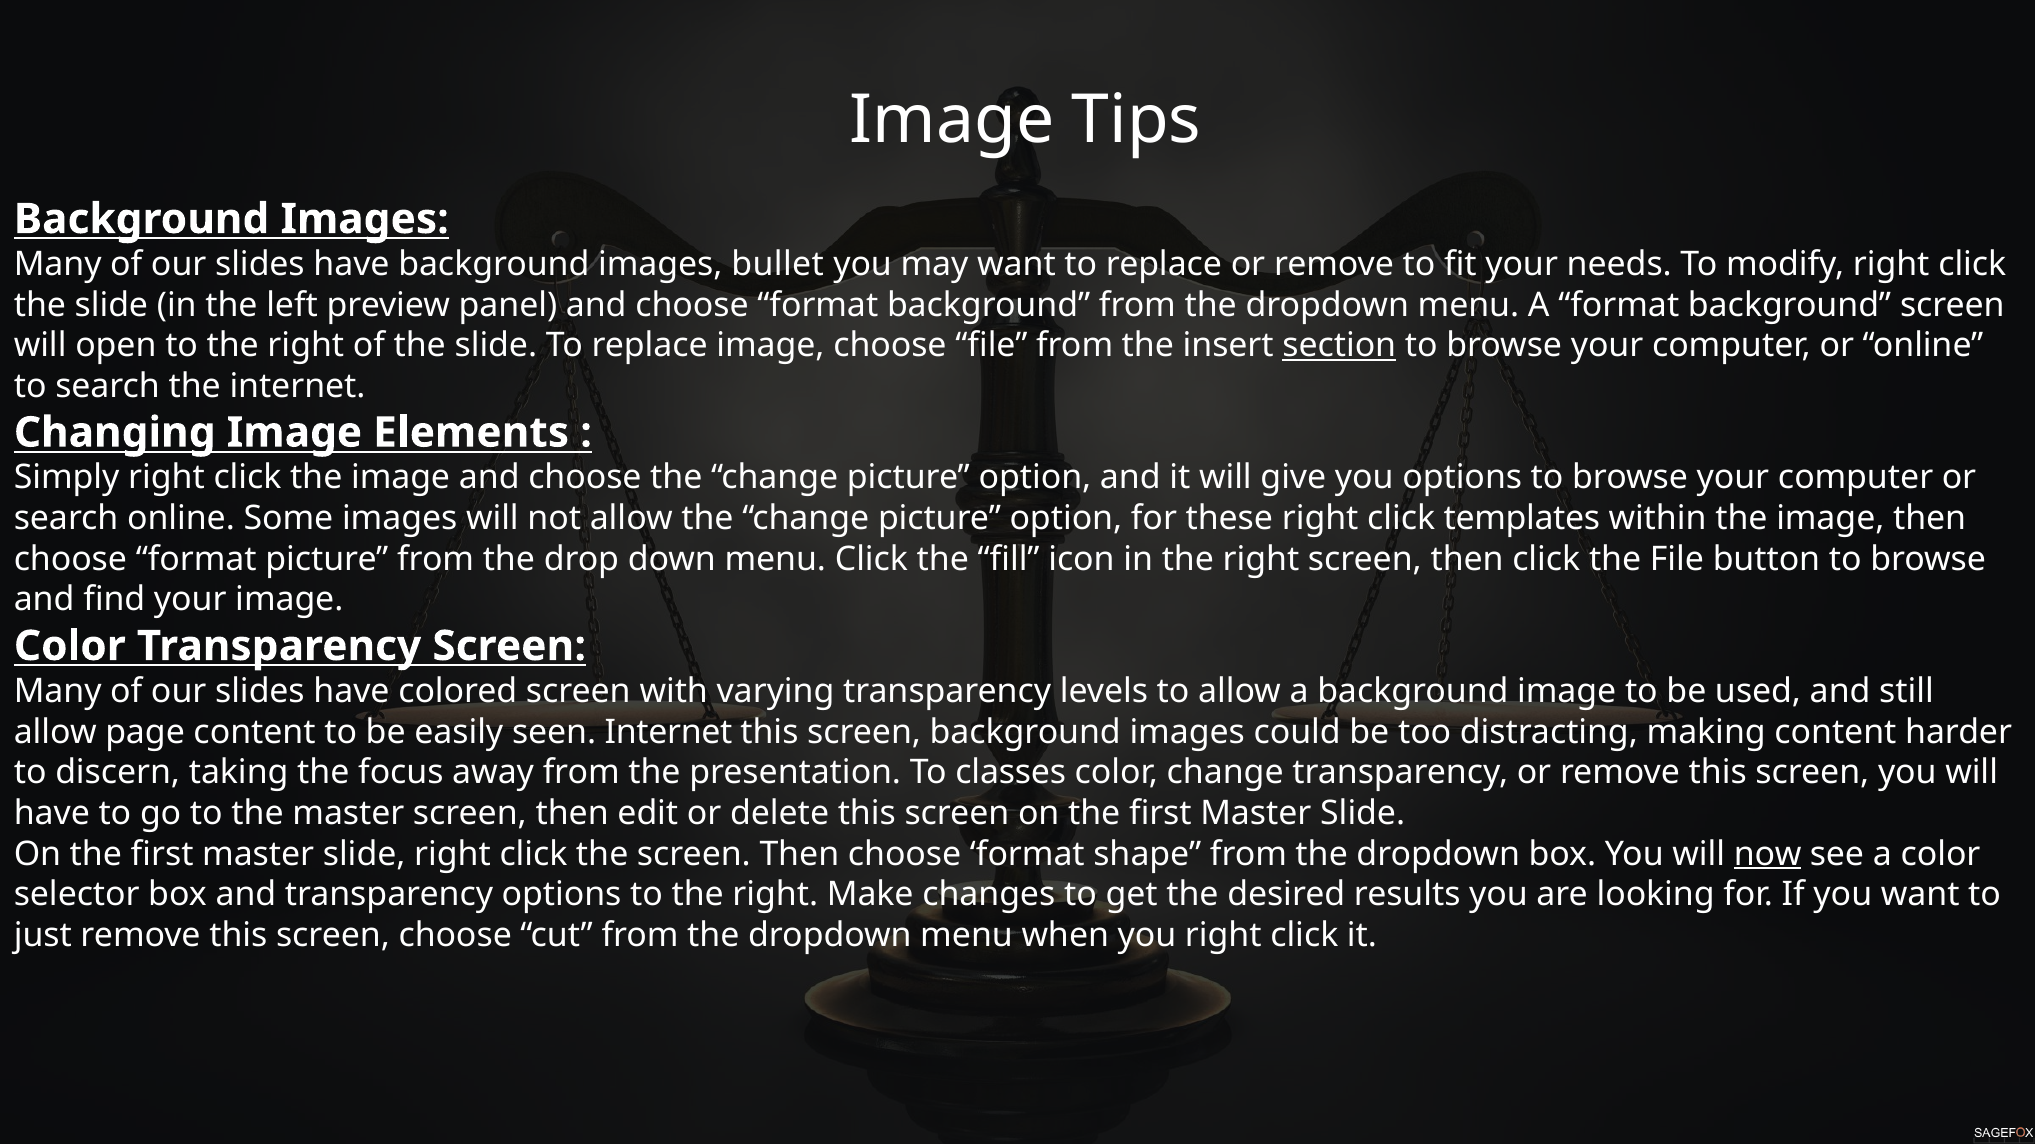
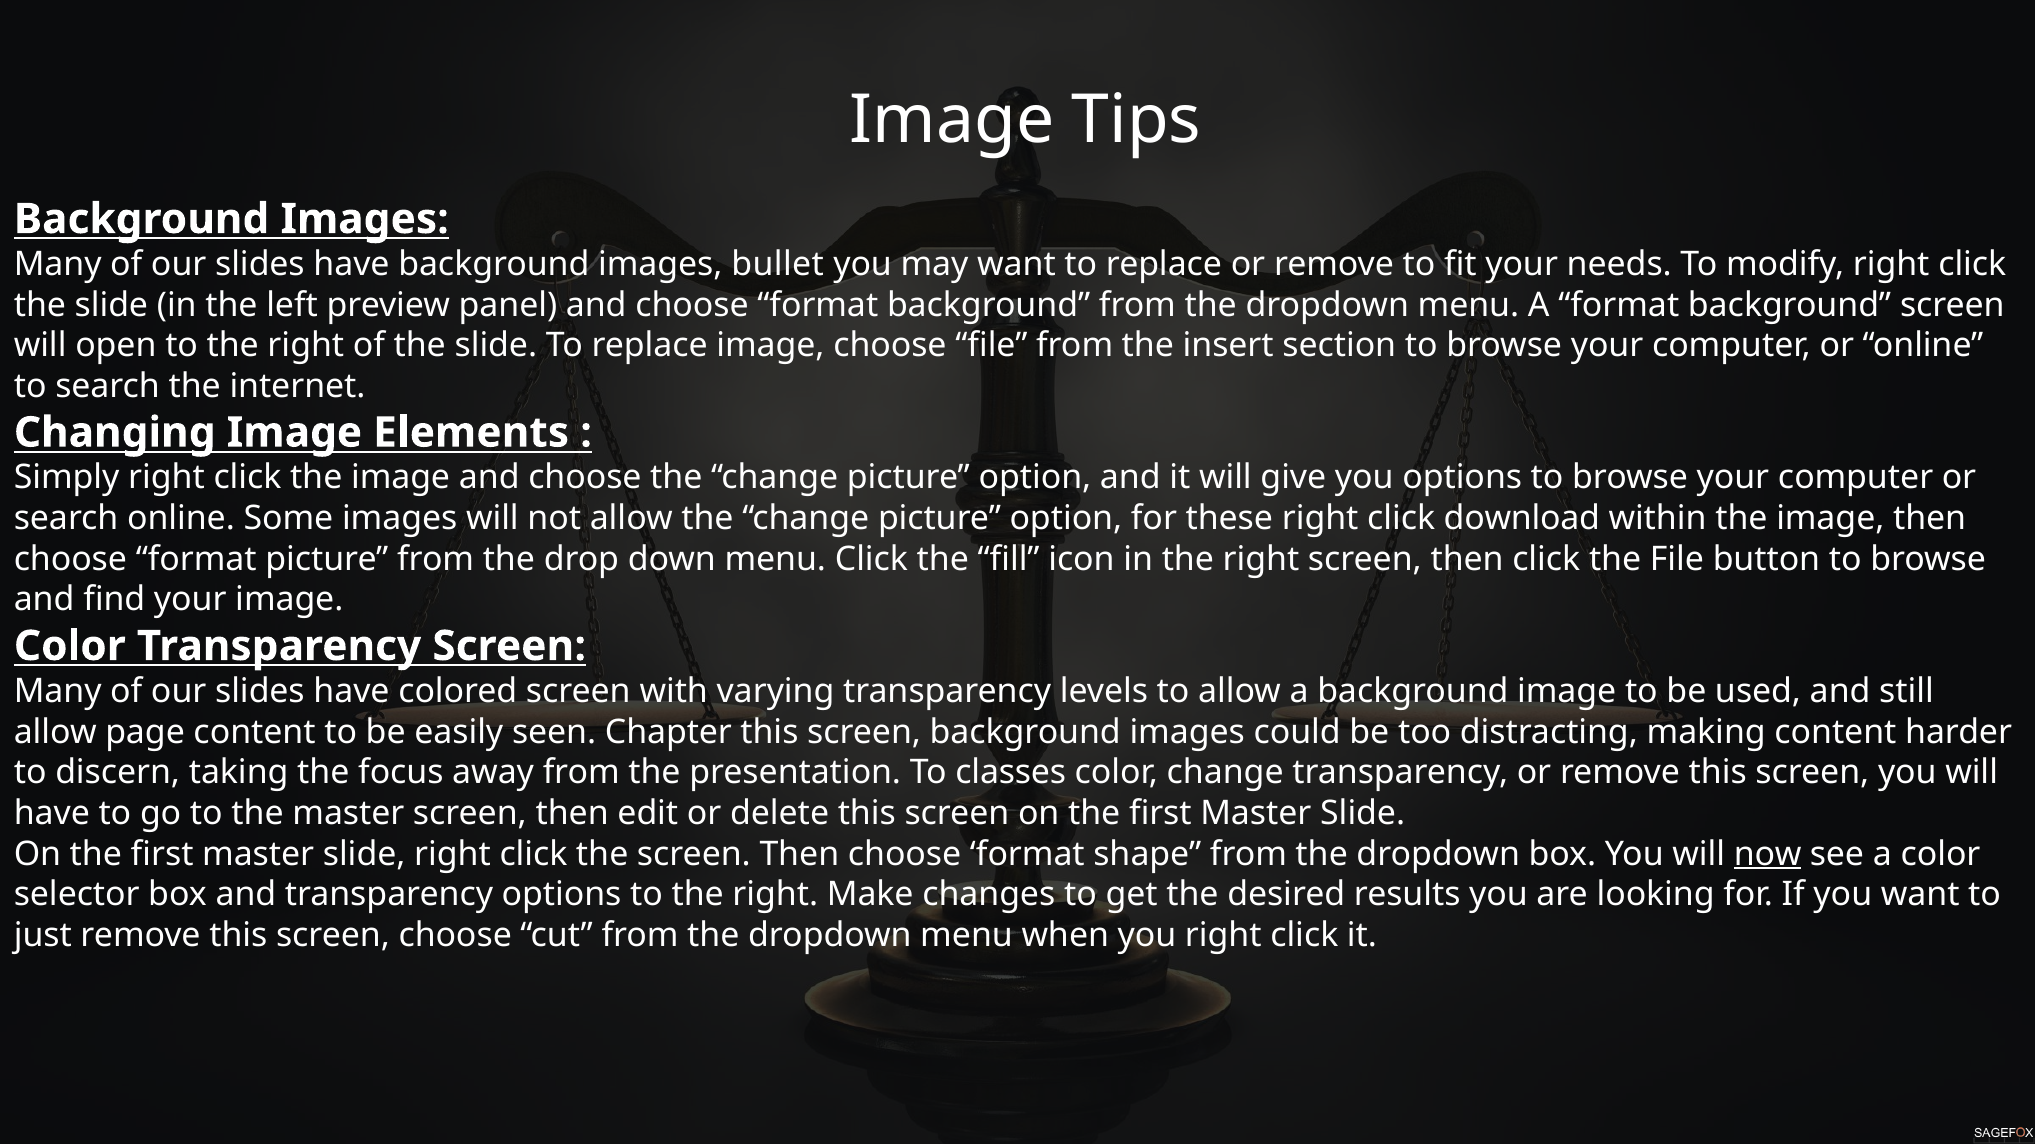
section underline: present -> none (1339, 346)
templates: templates -> download (1522, 519)
seen Internet: Internet -> Chapter (668, 732)
